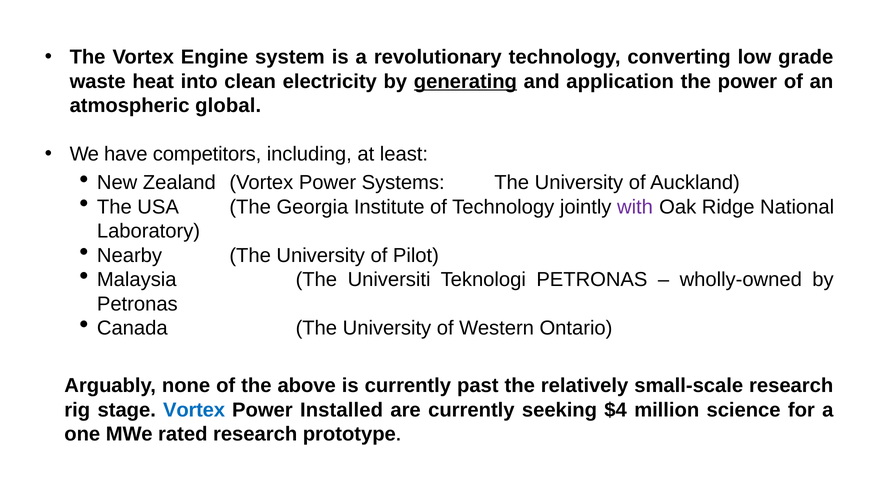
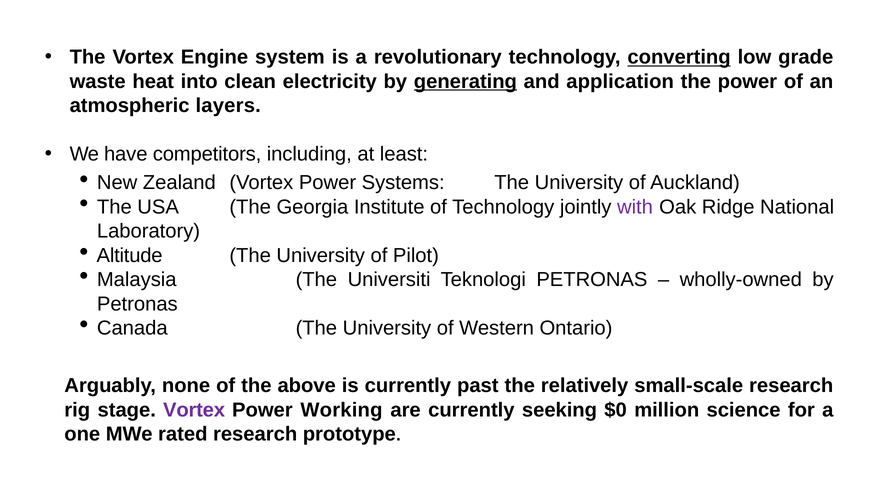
converting underline: none -> present (679, 57)
global: global -> layers (228, 106)
Nearby: Nearby -> Altitude (130, 256)
Vortex colour: blue -> purple (194, 411)
Installed: Installed -> Working (341, 411)
$4: $4 -> $0 (616, 411)
